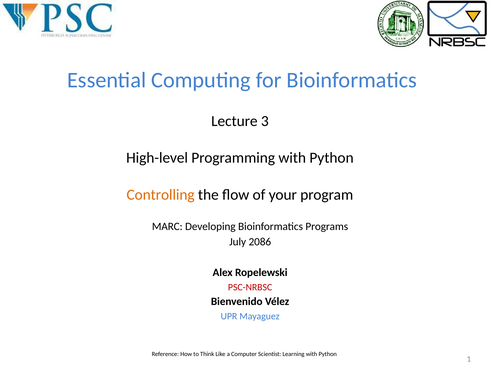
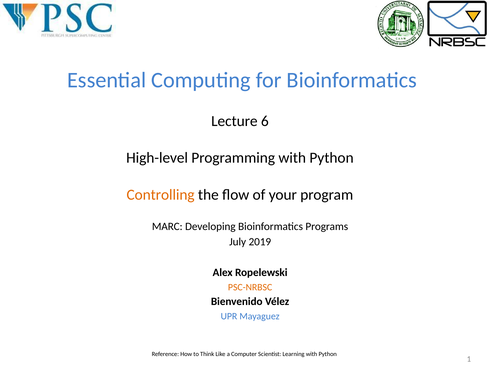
3: 3 -> 6 (265, 121)
2086: 2086 -> 2019 (260, 242)
PSC-NRBSC colour: red -> orange (250, 287)
